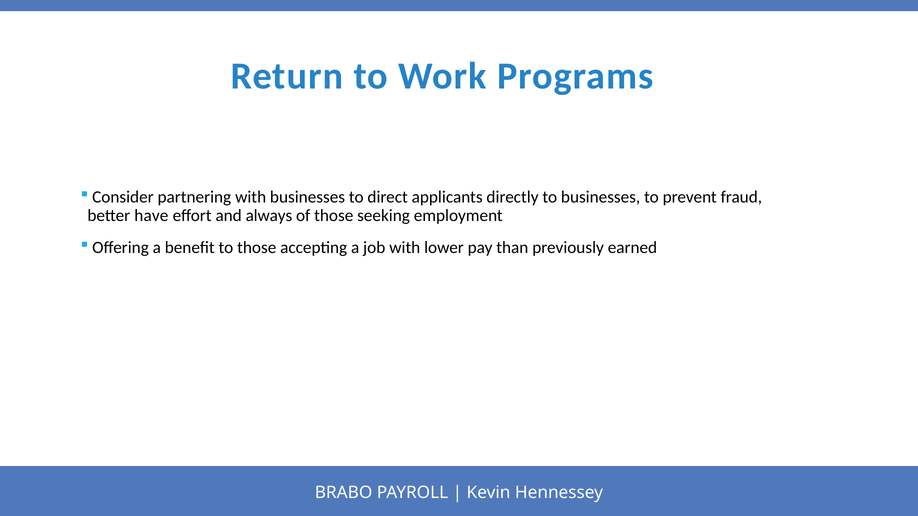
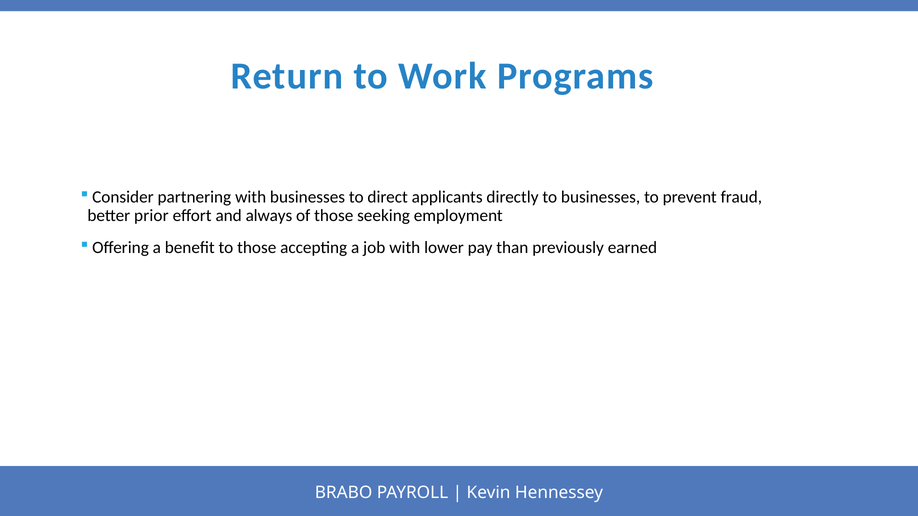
have: have -> prior (151, 216)
